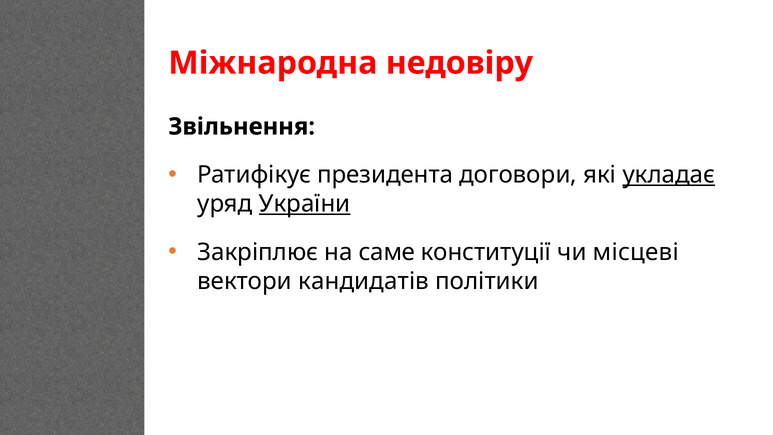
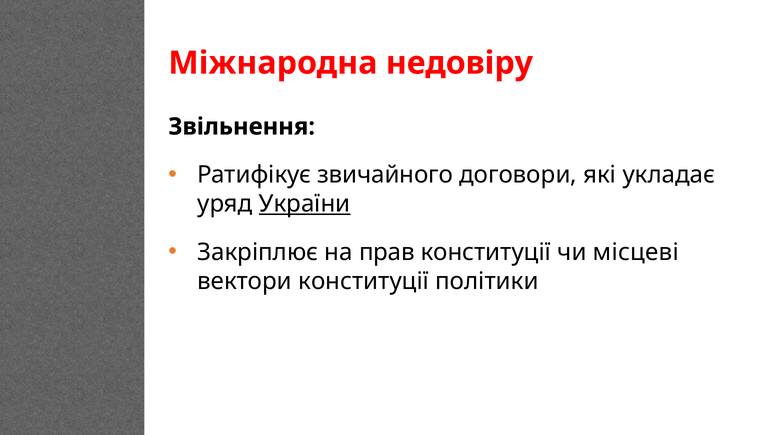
президента: президента -> звичайного (385, 175)
укладає underline: present -> none (669, 175)
саме: саме -> прав (387, 252)
вектори кандидатів: кандидатів -> конституції (364, 281)
